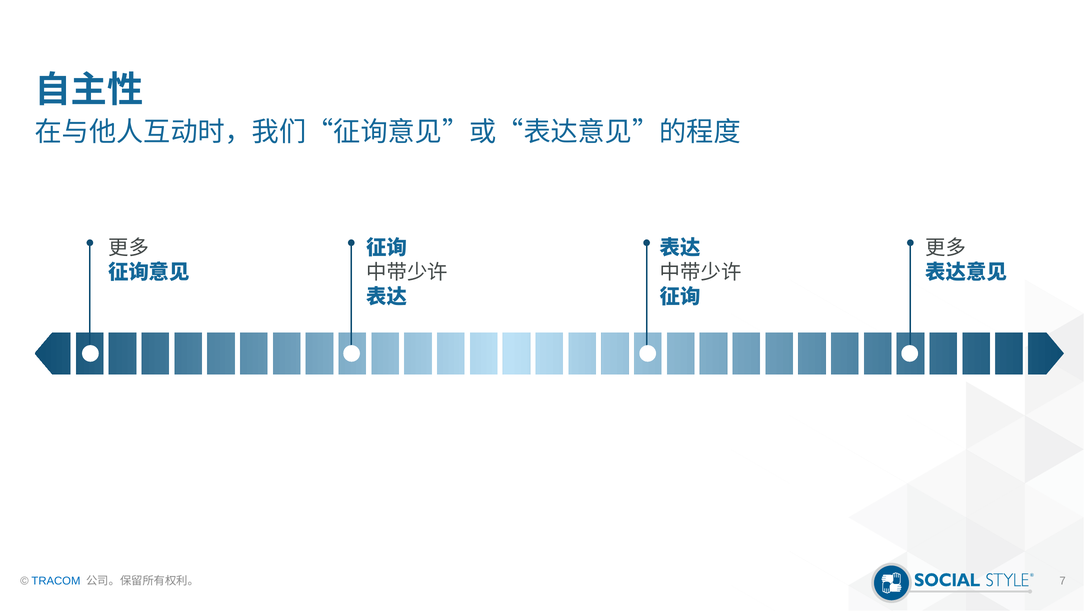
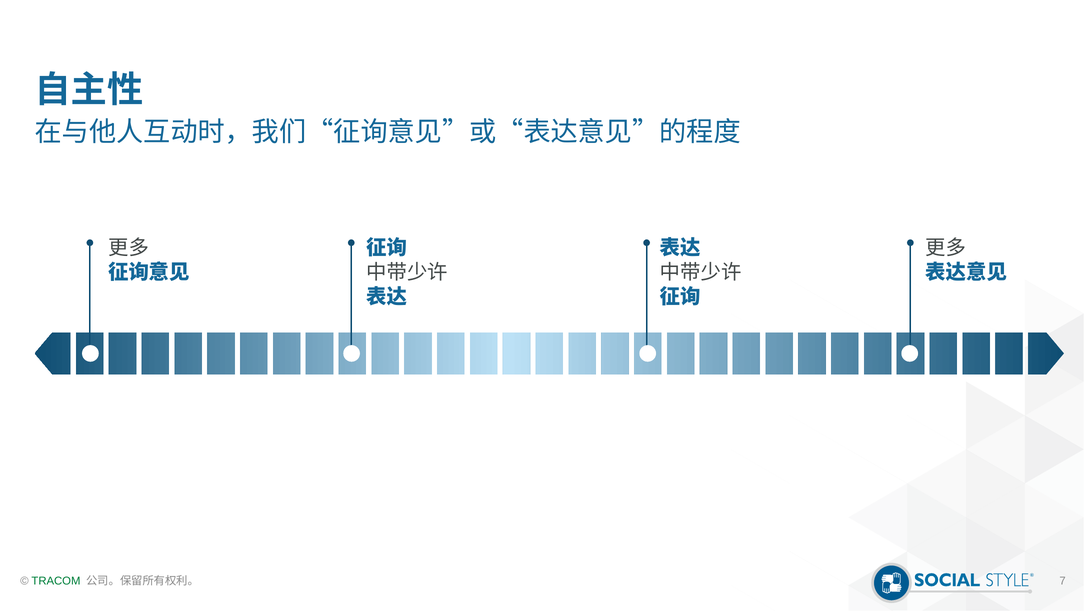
TRACOM colour: blue -> green (56, 581)
